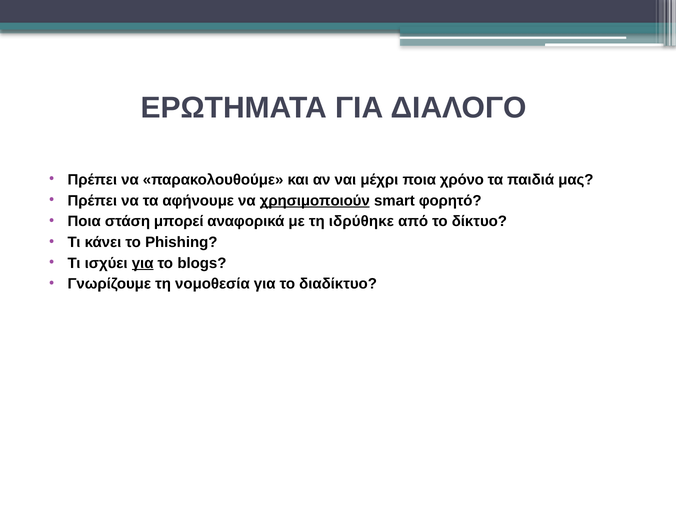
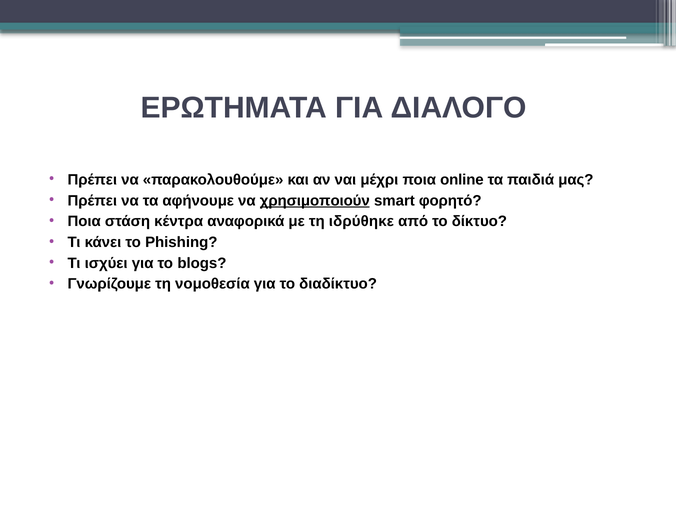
χρόνο: χρόνο -> online (462, 180)
μπορεί: μπορεί -> κέντρα (179, 221)
για underline: present -> none (143, 263)
